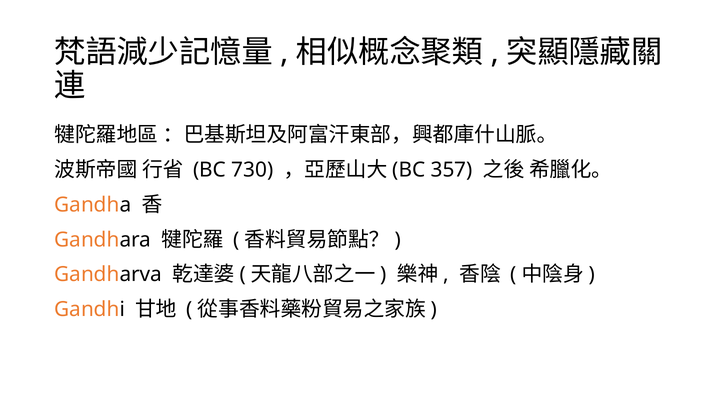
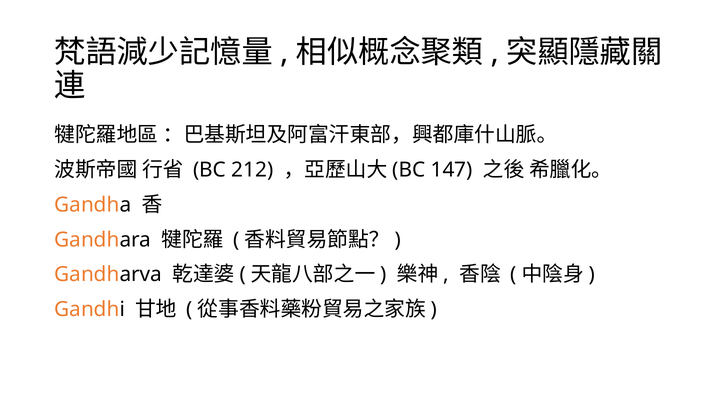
730: 730 -> 212 (252, 170)
357: 357 -> 147 (452, 170)
